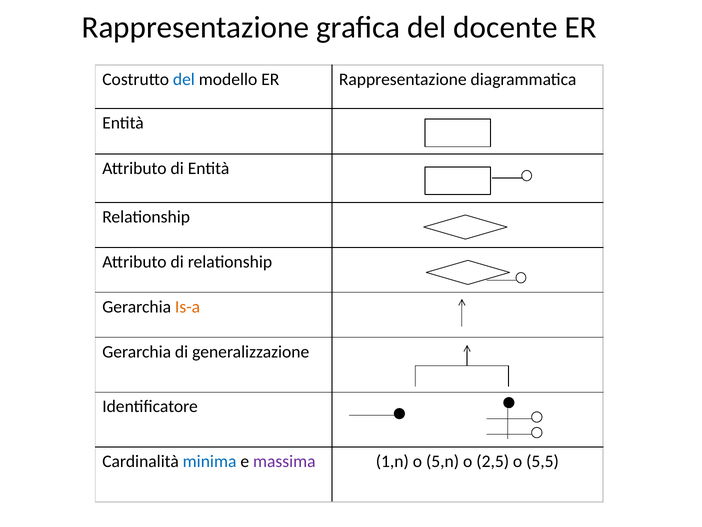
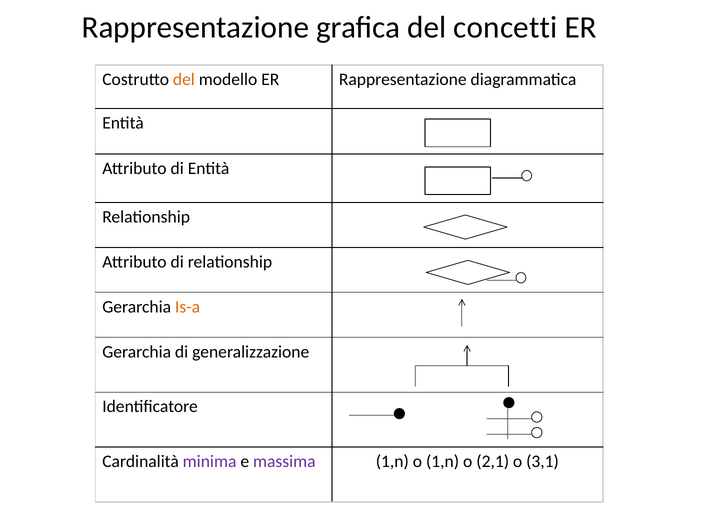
docente: docente -> concetti (505, 27)
del colour: blue -> orange (184, 79)
minima colour: blue -> purple (210, 461)
o 5,n: 5,n -> 1,n (443, 461)
2,5: 2,5 -> 2,1 (493, 461)
5,5: 5,5 -> 3,1 (543, 461)
